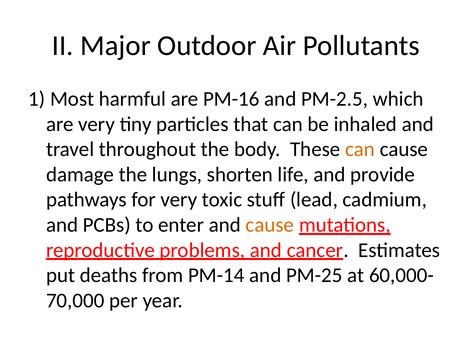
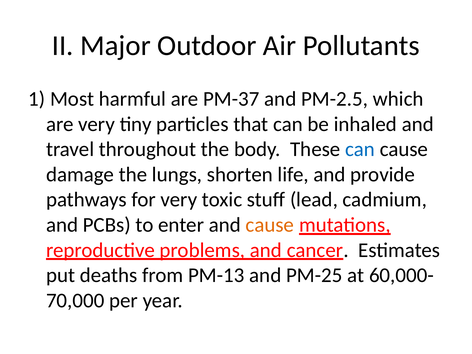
PM-16: PM-16 -> PM-37 (231, 99)
can colour: orange -> blue (360, 149)
PM-14: PM-14 -> PM-13 (216, 275)
